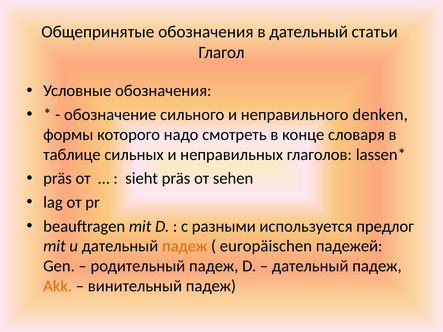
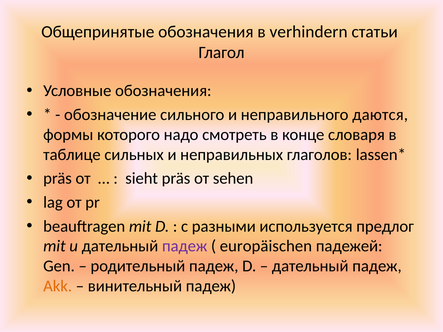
в дательный: дательный -> verhindern (309, 32)
denken: denken -> даются (380, 115)
падеж colour: orange -> purple (185, 246)
